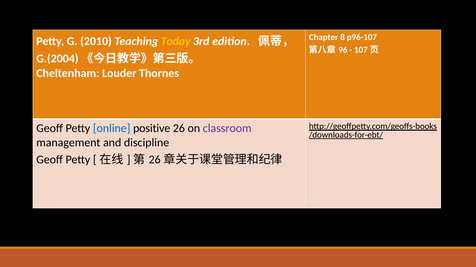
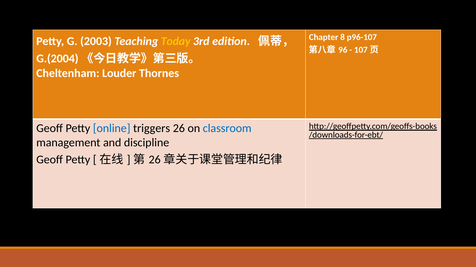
2010: 2010 -> 2003 (96, 42)
positive: positive -> triggers (152, 128)
classroom colour: purple -> blue (227, 128)
